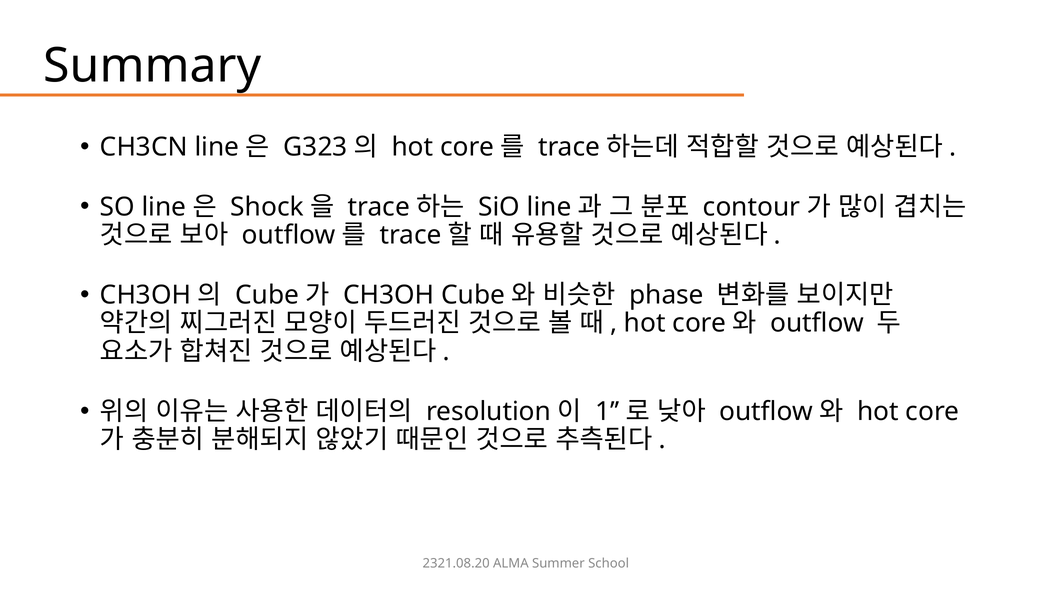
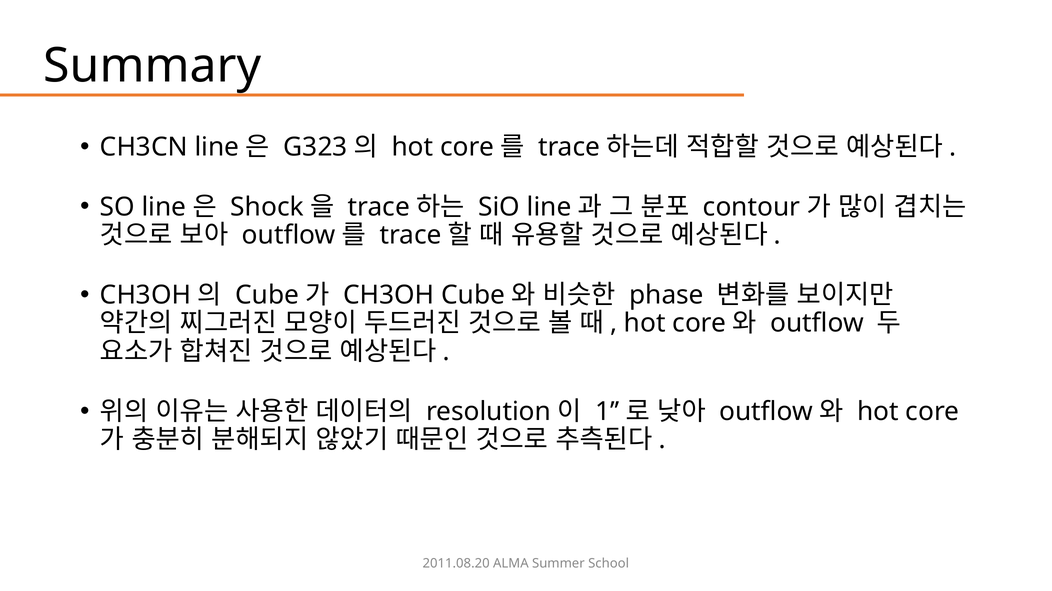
2321.08.20: 2321.08.20 -> 2011.08.20 (456, 564)
